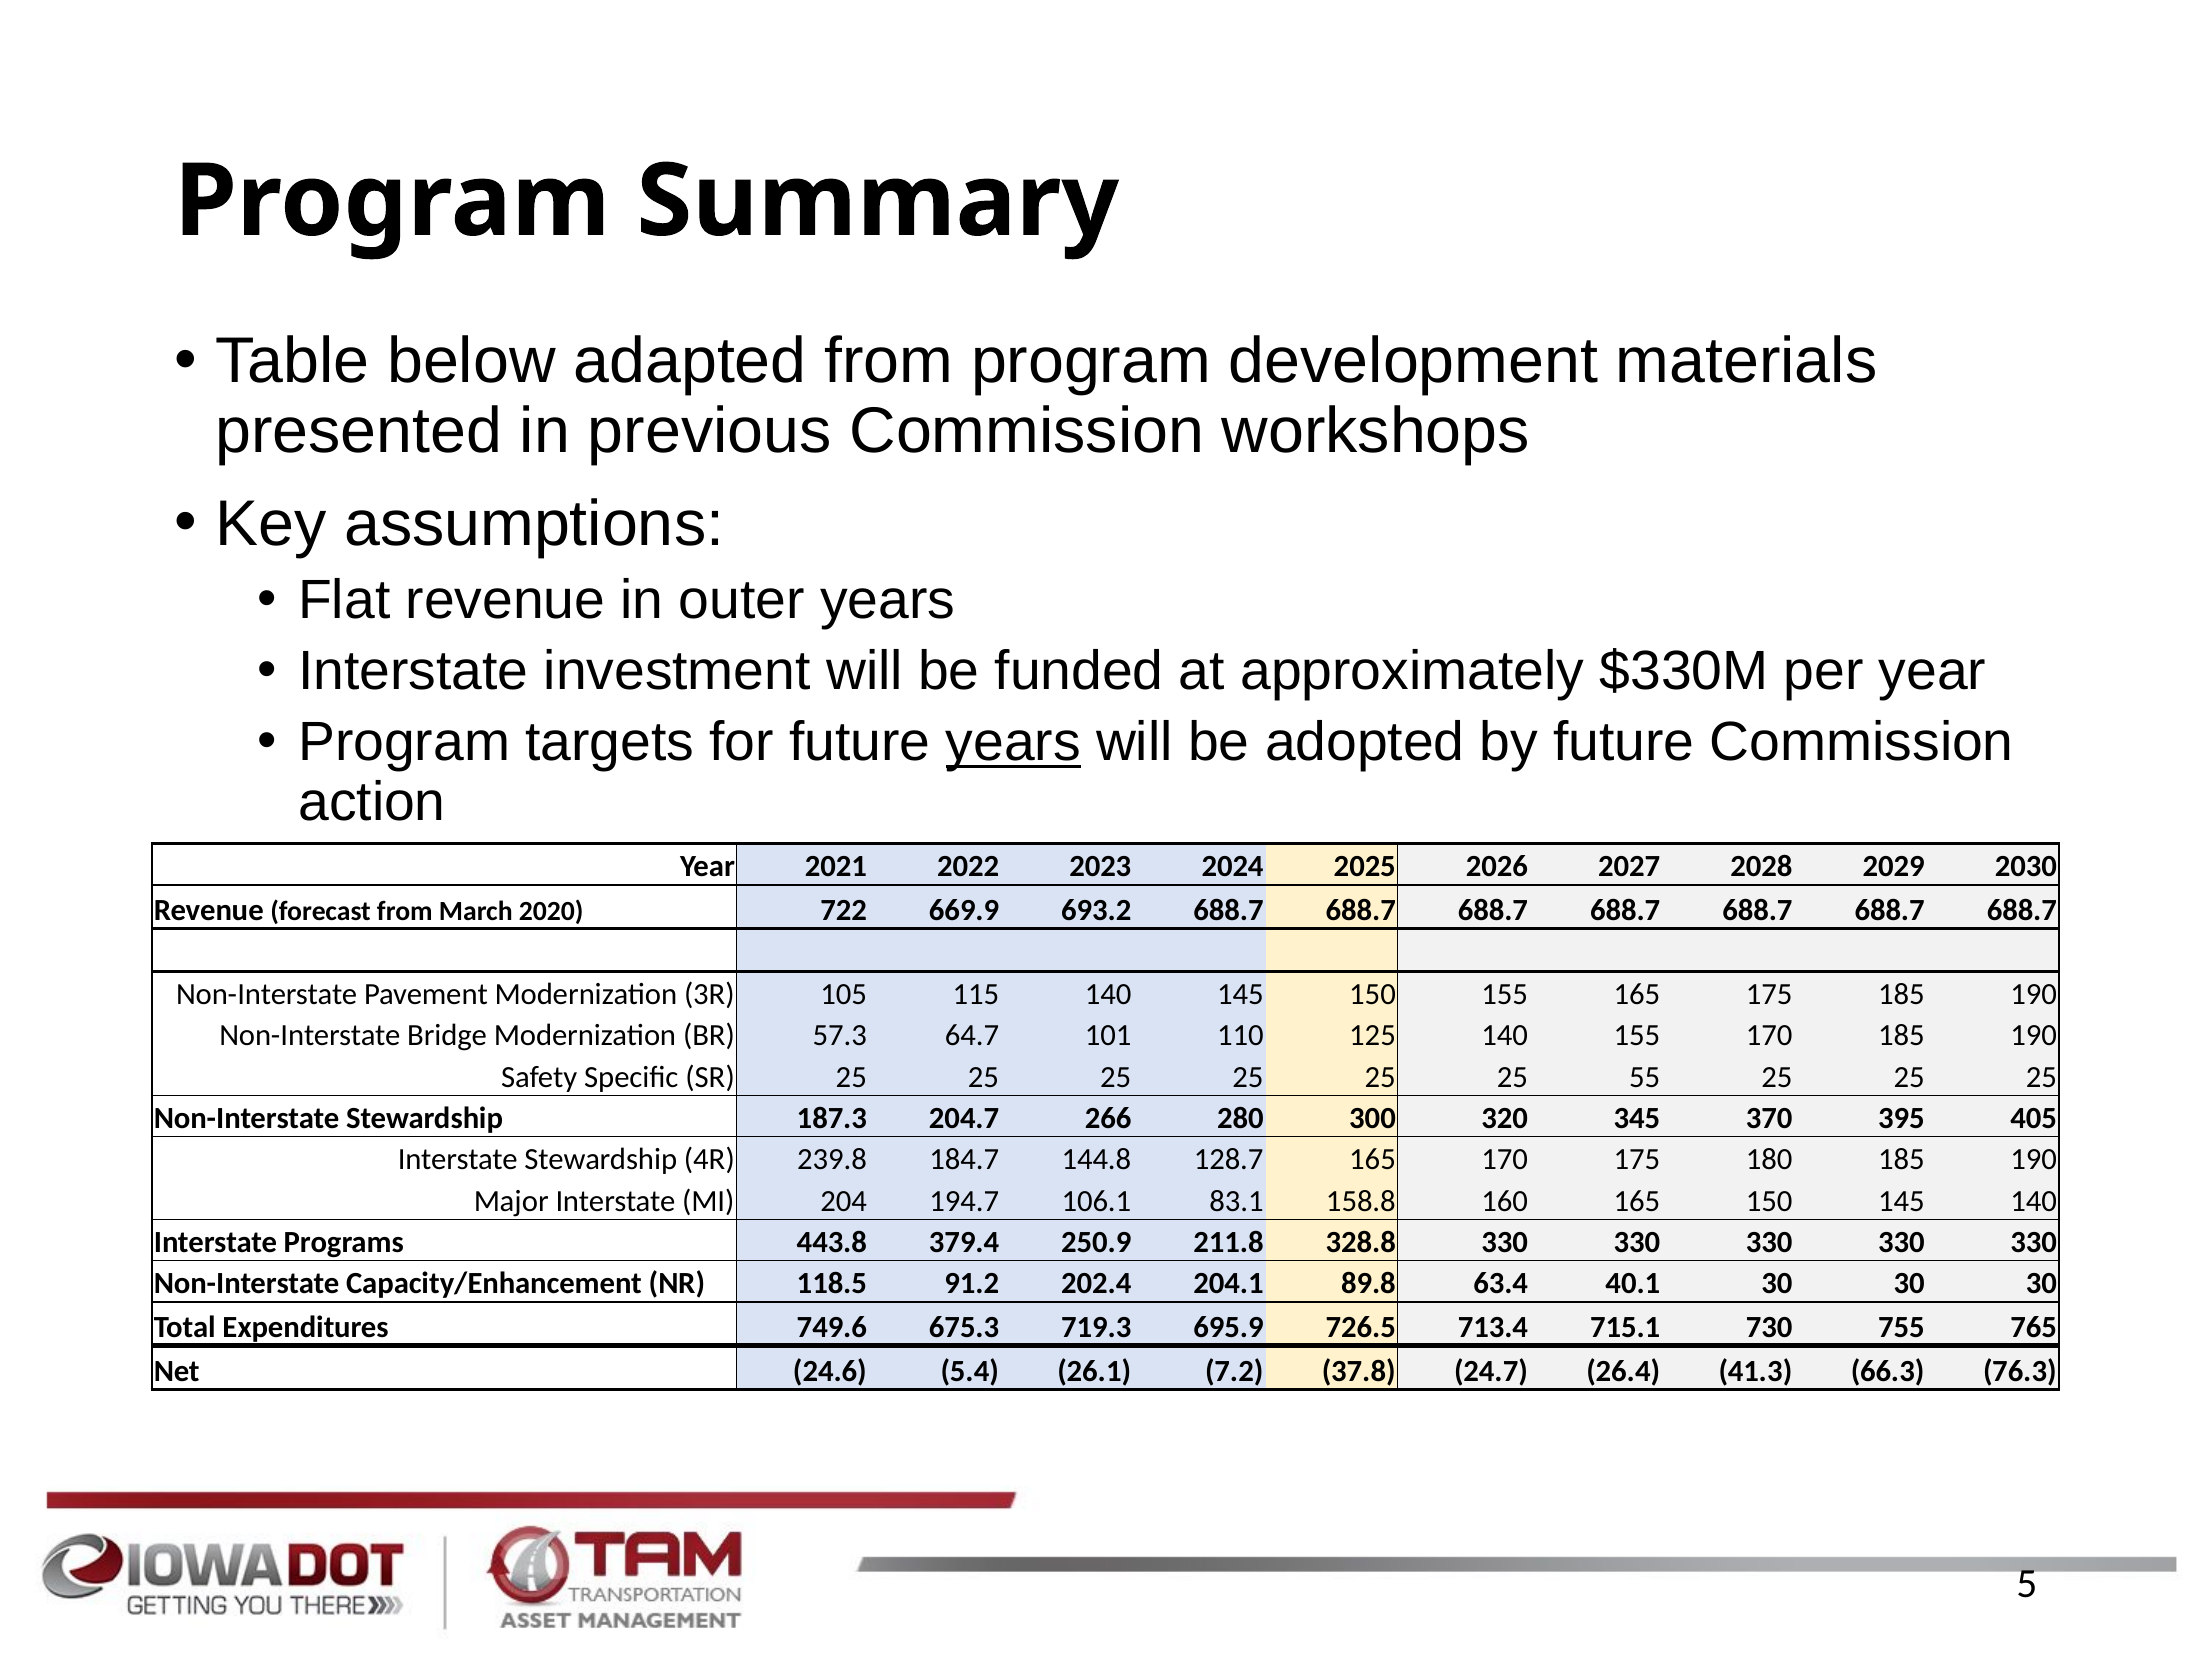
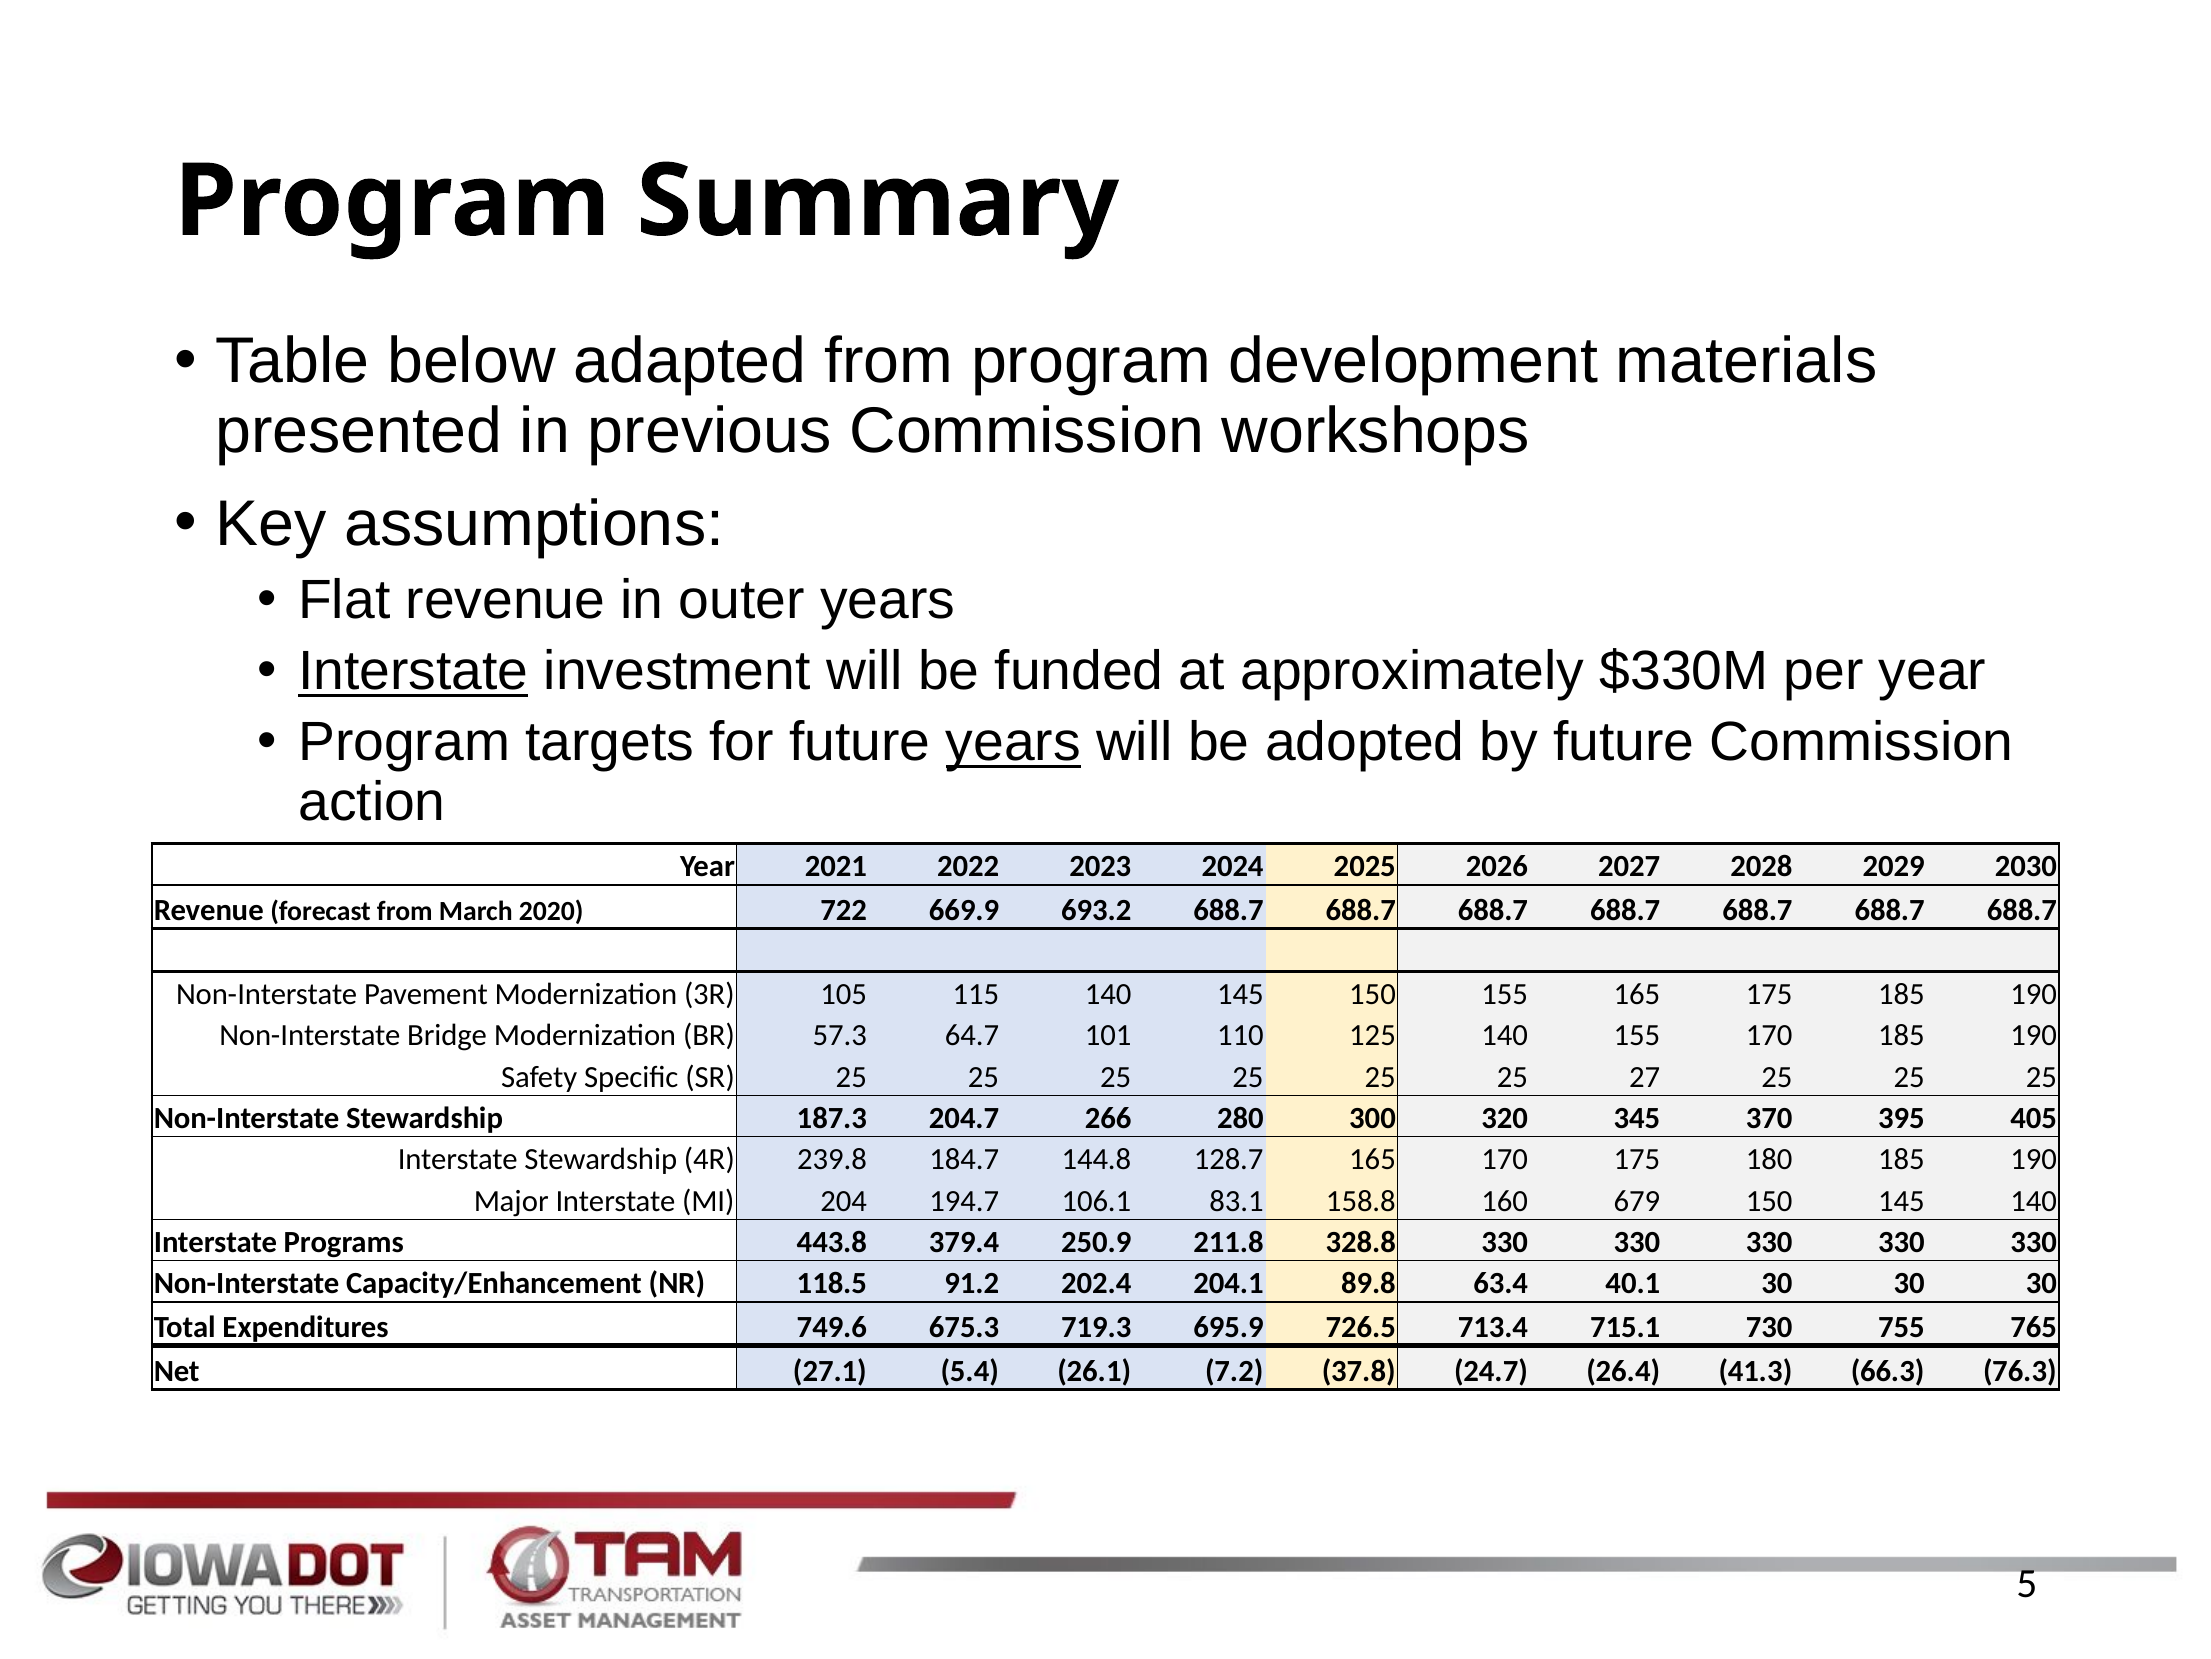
Interstate underline: none -> present (413, 671)
55: 55 -> 27 (1645, 1077)
160 165: 165 -> 679 (1637, 1200)
24.6: 24.6 -> 27.1 (830, 1371)
